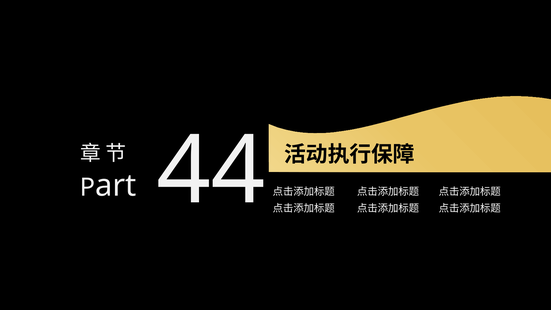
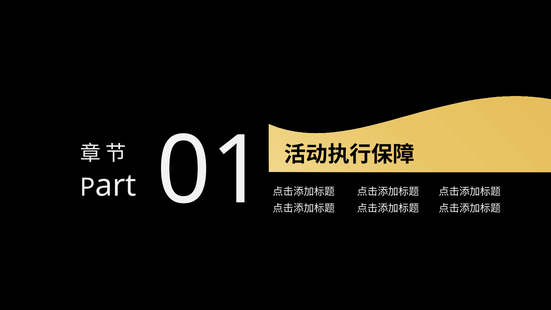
44: 44 -> 01 (211, 171)
